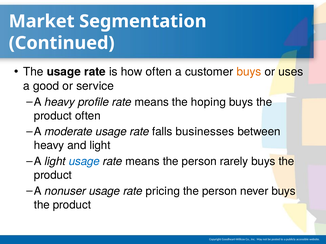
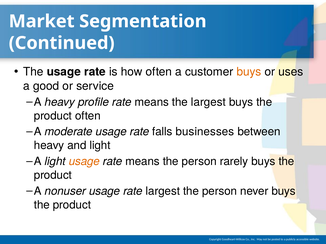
the hoping: hoping -> largest (208, 102)
usage colour: blue -> orange (84, 162)
rate pricing: pricing -> largest (163, 191)
